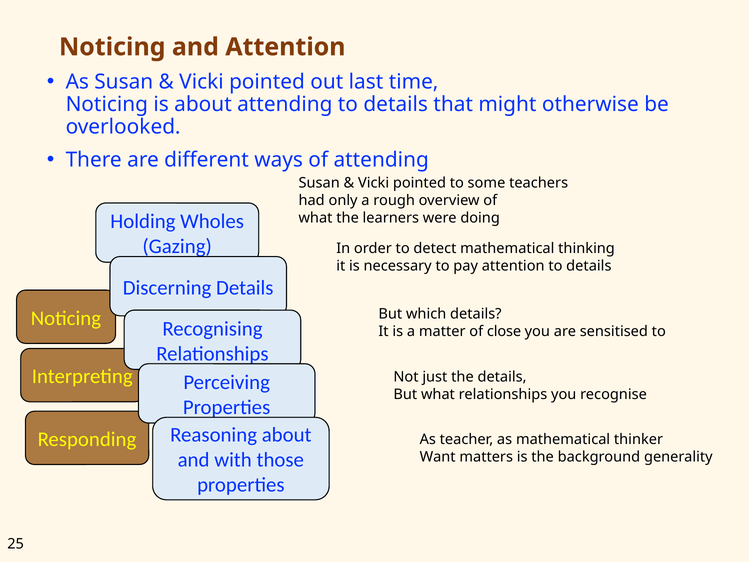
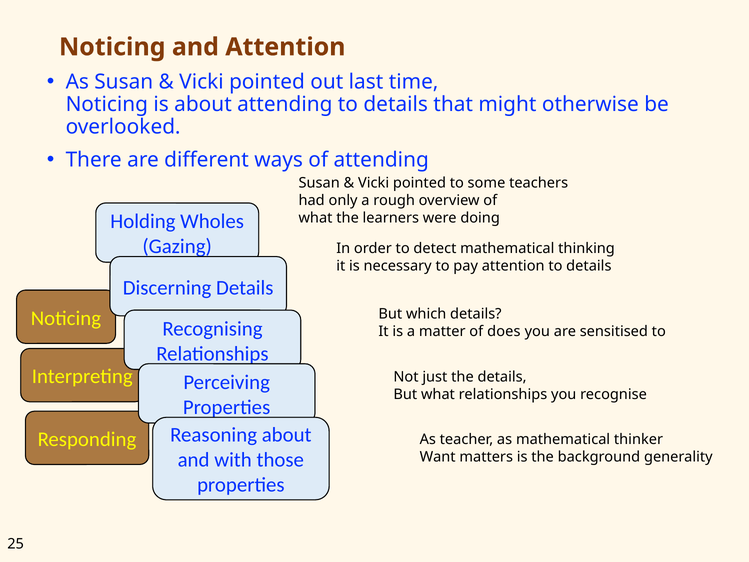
close: close -> does (504, 331)
